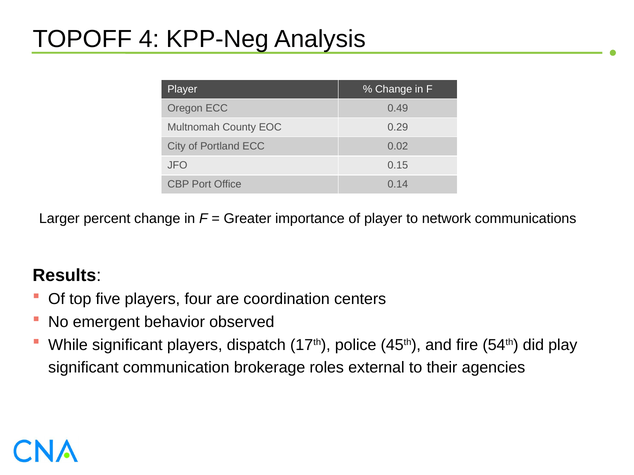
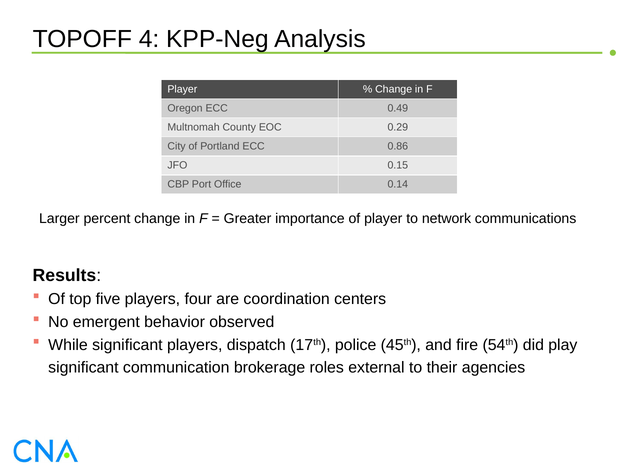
0.02: 0.02 -> 0.86 (398, 146)
